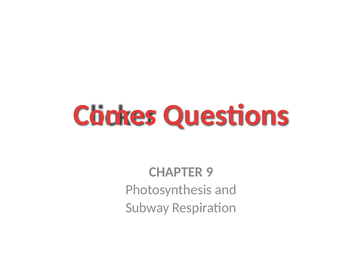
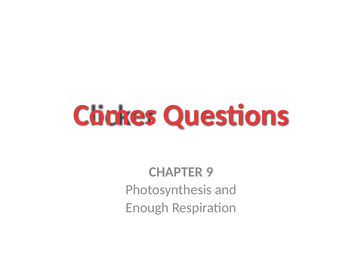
Subway: Subway -> Enough (147, 208)
